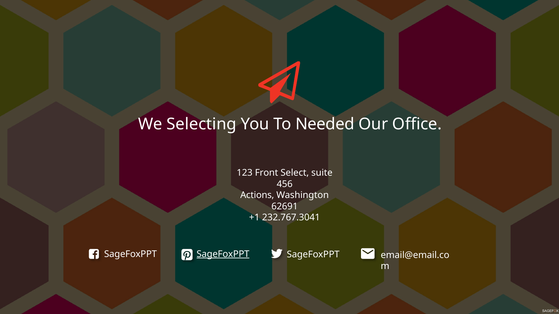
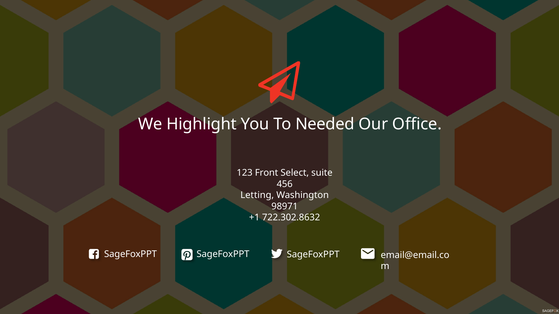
Selecting: Selecting -> Highlight (202, 124)
Actions: Actions -> Letting (257, 195)
62691: 62691 -> 98971 (285, 207)
232.767.3041: 232.767.3041 -> 722.302.8632 (291, 218)
SageFoxPPT underline: present -> none (223, 254)
